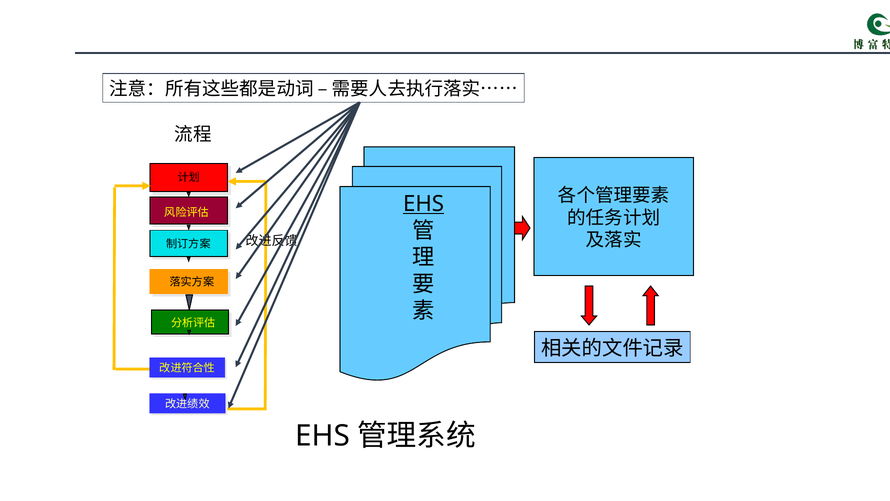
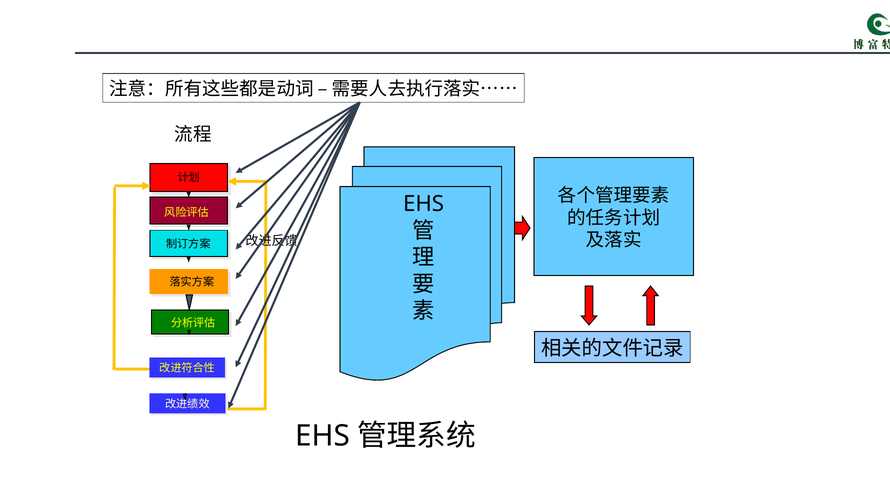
EHS underline: present -> none (424, 204)
